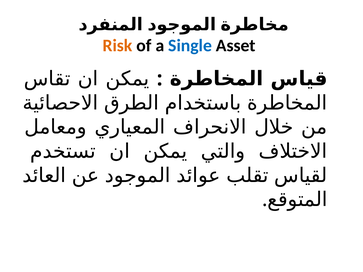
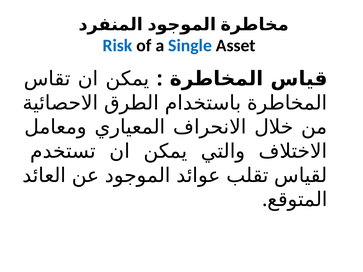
Risk colour: orange -> blue (118, 46)
